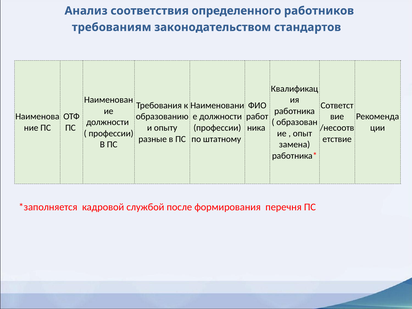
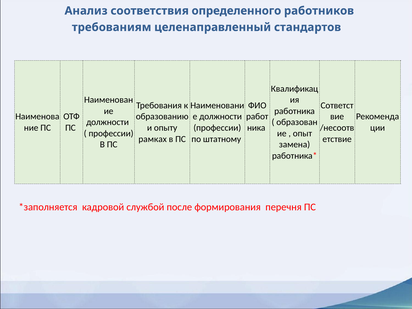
законодательством: законодательством -> целенаправленный (213, 27)
разные: разные -> рамках (153, 139)
